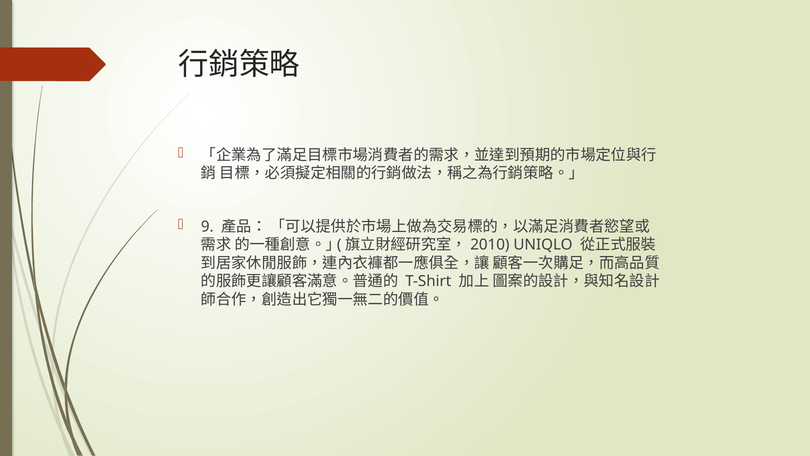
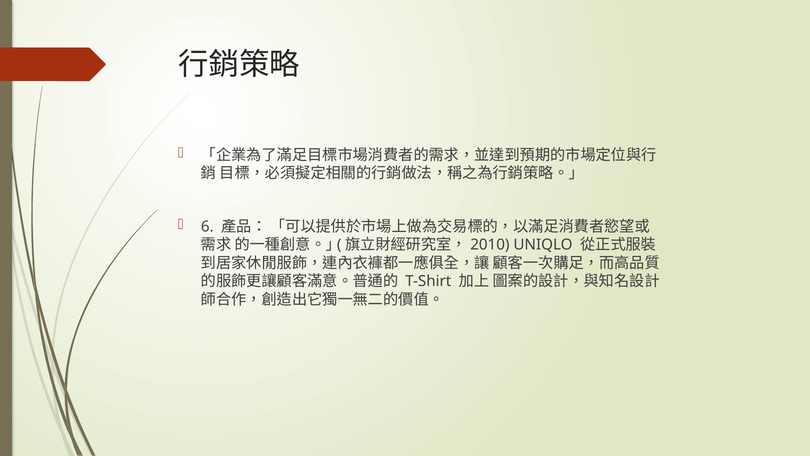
9: 9 -> 6 (207, 227)
